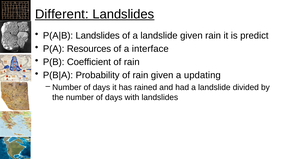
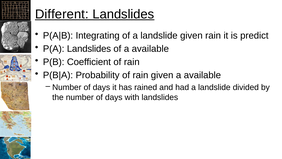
Landslides: Landslides -> Integrating (98, 36)
P(A Resources: Resources -> Landslides (89, 49)
of a interface: interface -> available (150, 49)
given a updating: updating -> available (202, 75)
